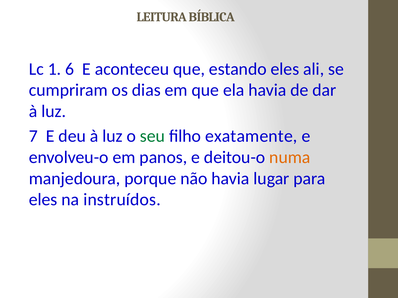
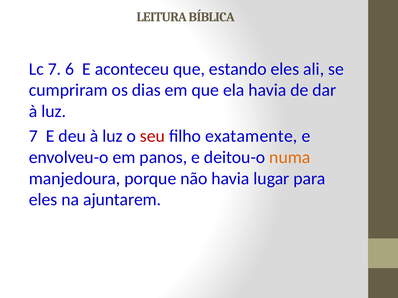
Lc 1: 1 -> 7 (54, 69)
seu colour: green -> red (152, 136)
instruídos: instruídos -> ajuntarem (122, 200)
